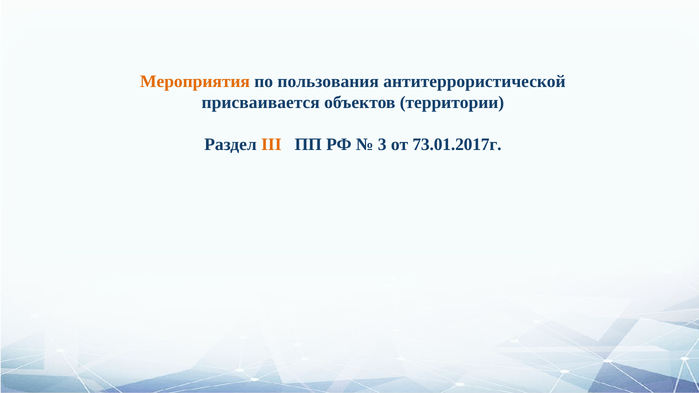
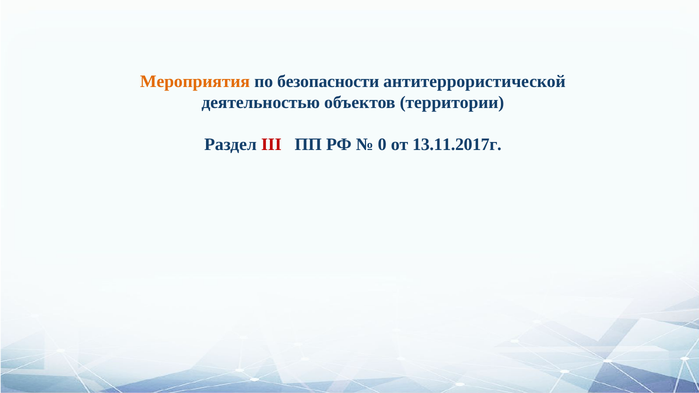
пользования: пользования -> безопасности (328, 82)
присваивается: присваивается -> деятельностью (261, 103)
III colour: orange -> red (271, 144)
3: 3 -> 0 (382, 144)
73.01.2017г: 73.01.2017г -> 13.11.2017г (457, 144)
